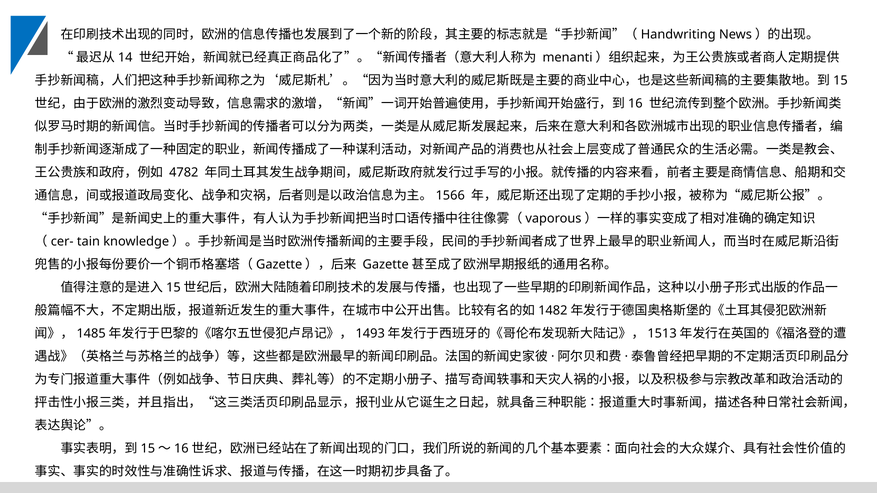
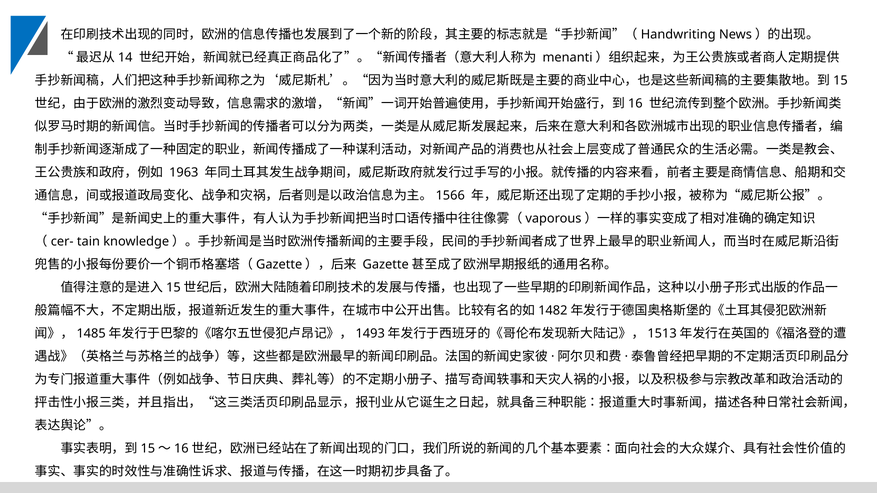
4782: 4782 -> 1963 (184, 172)
